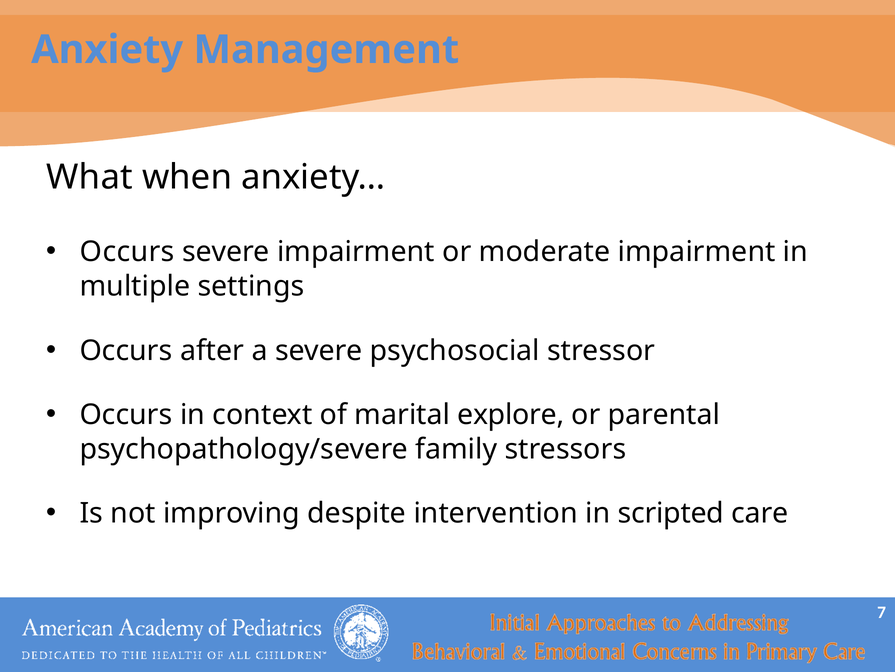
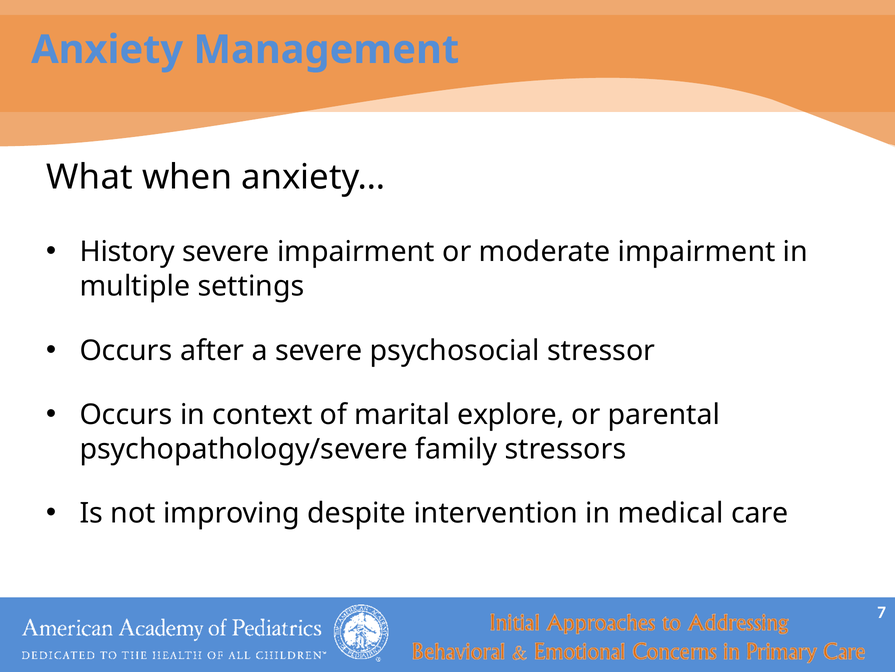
Occurs: Occurs -> History (127, 252)
scripted: scripted -> medical (671, 513)
